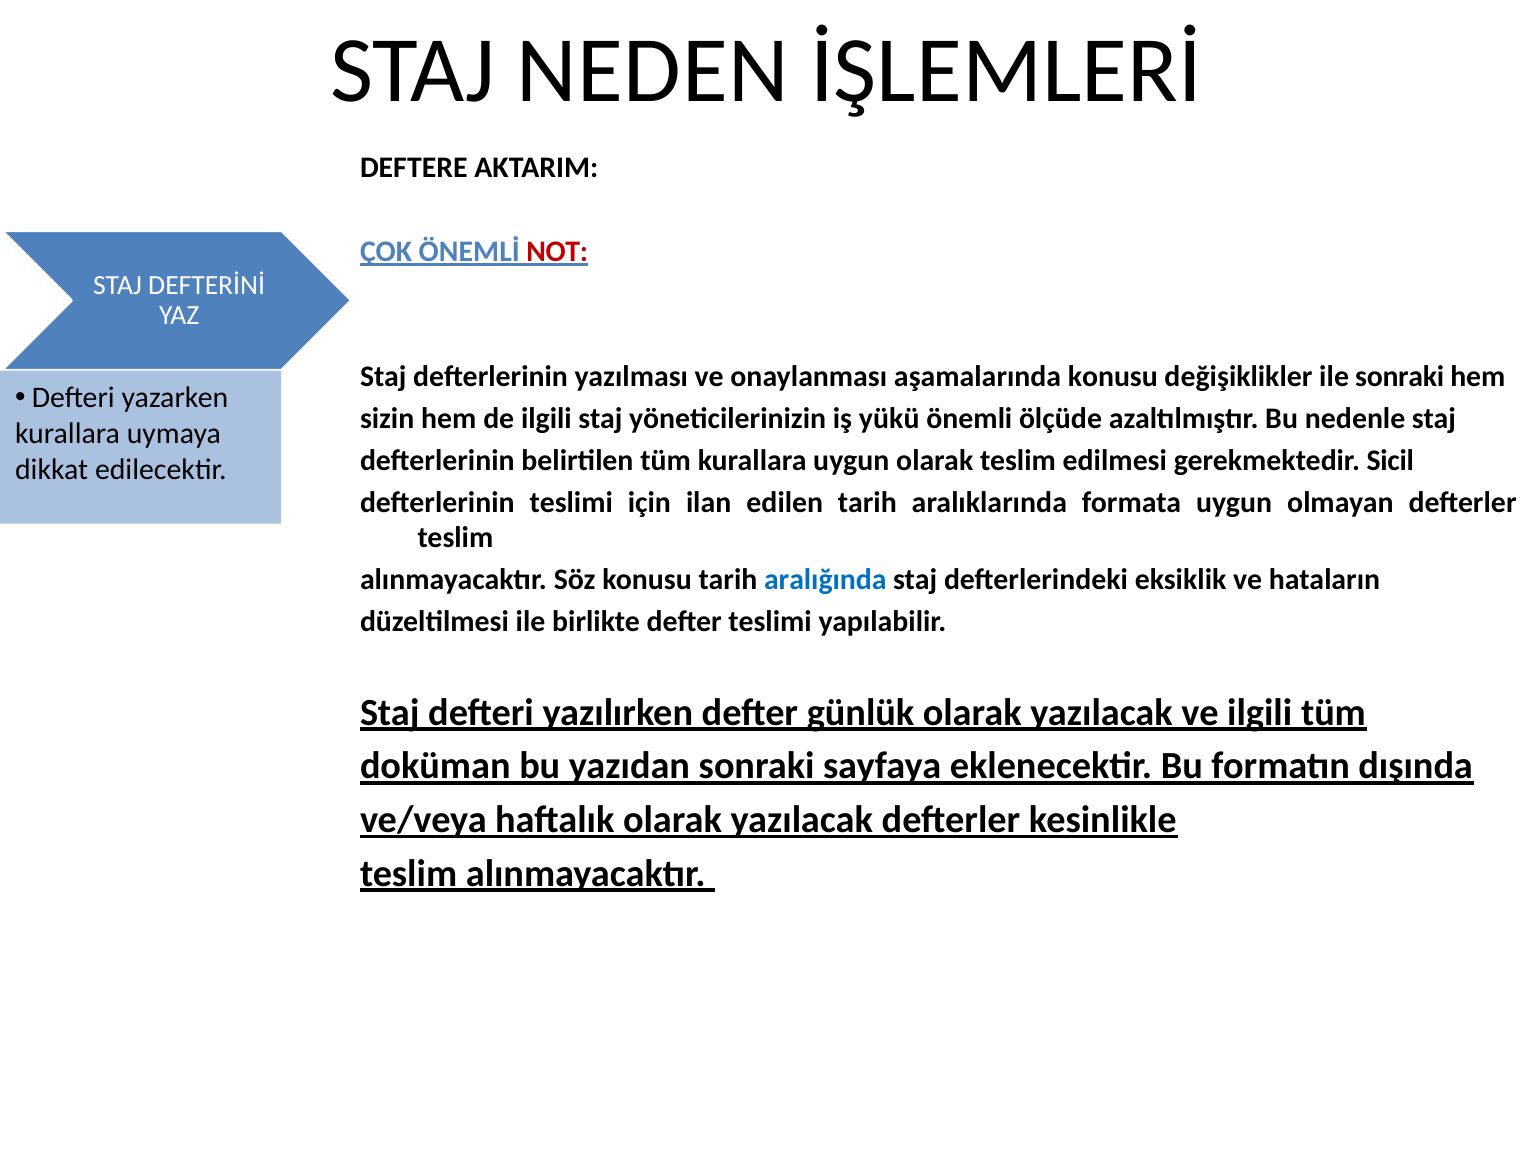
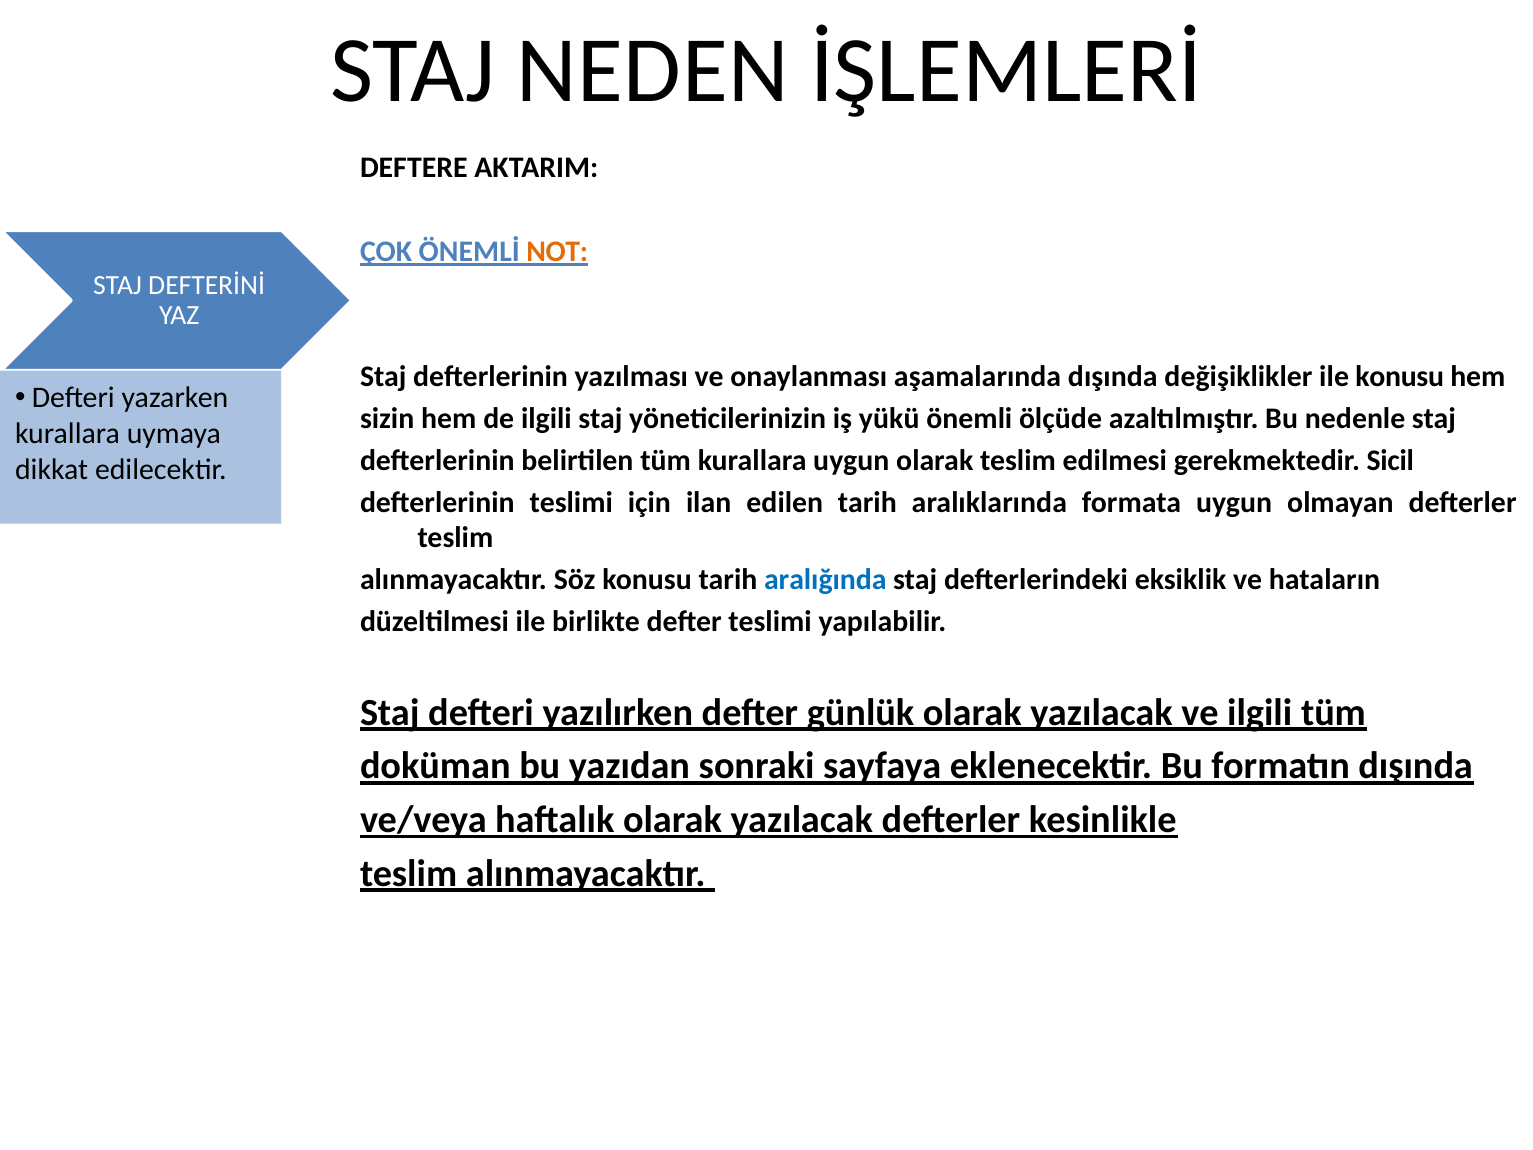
NOT colour: red -> orange (557, 251)
aşamalarında konusu: konusu -> dışında (1113, 377)
ile sonraki: sonraki -> konusu (1400, 377)
